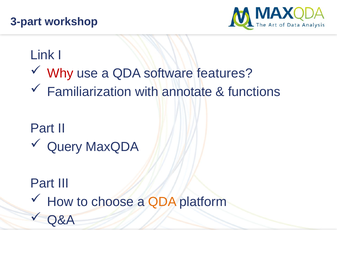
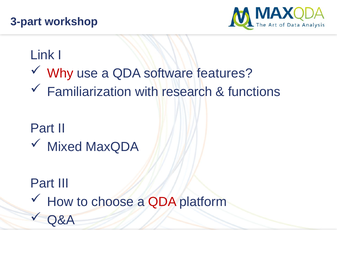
annotate: annotate -> research (187, 92)
Query: Query -> Mixed (65, 147)
QDA colour: orange -> red (162, 202)
